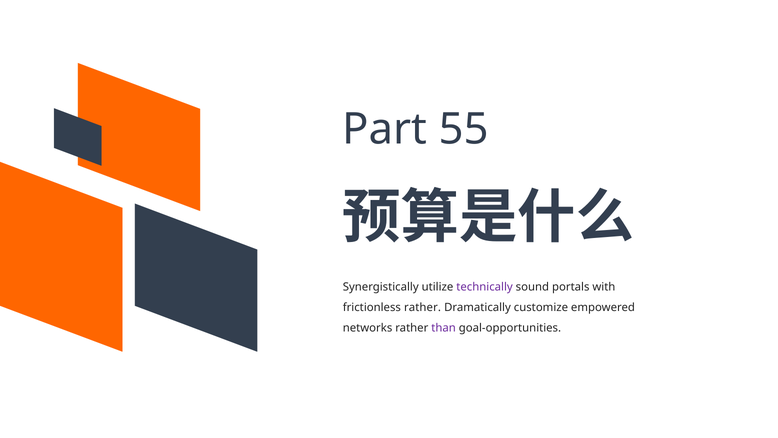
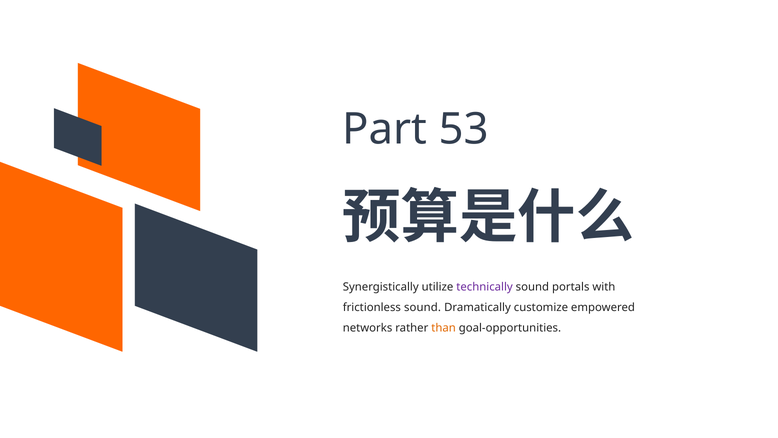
55: 55 -> 53 (464, 129)
frictionless rather: rather -> sound (422, 307)
than colour: purple -> orange (444, 328)
